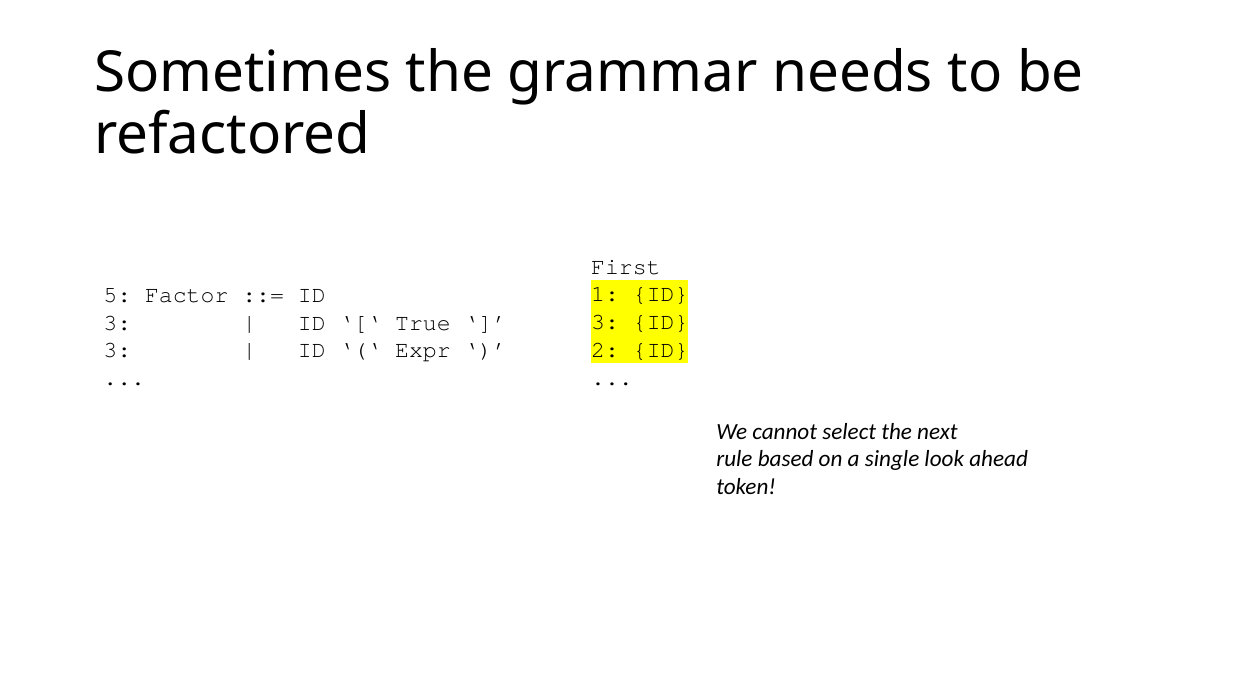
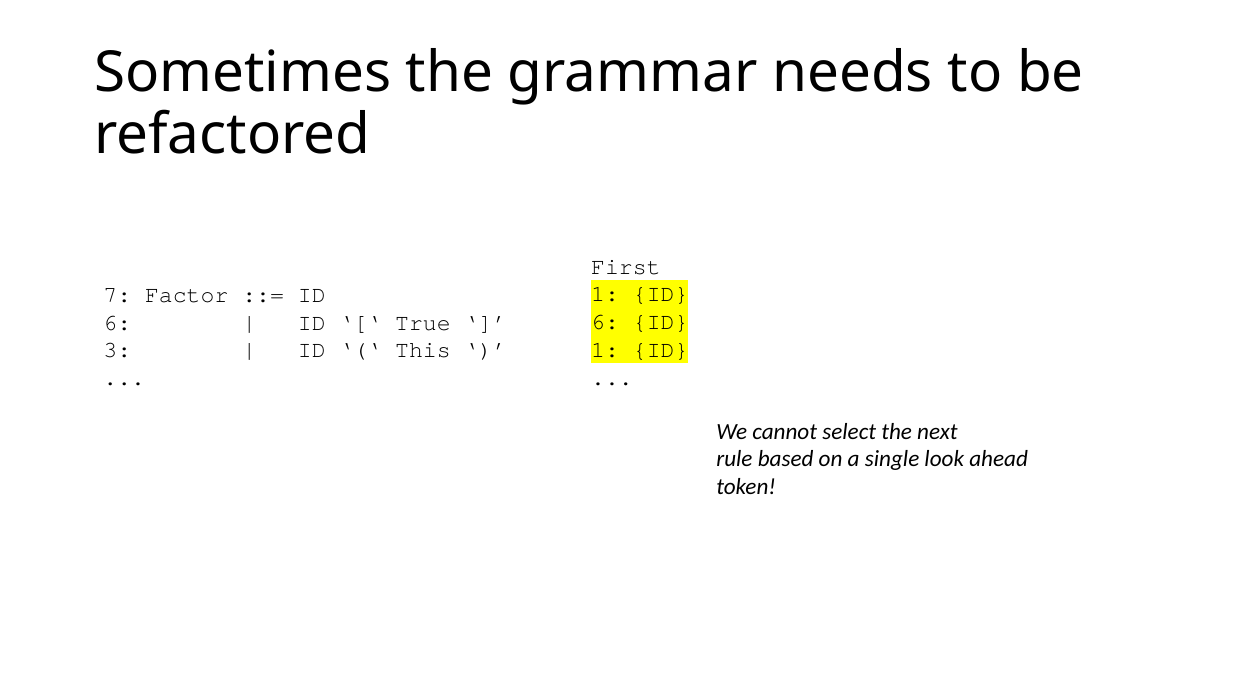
5: 5 -> 7 (117, 294)
3: 3 -> 6 (605, 322)
3: 3 -> 6 (117, 322)
2: 2 -> 1 (605, 350)
Expr: Expr -> This (423, 350)
